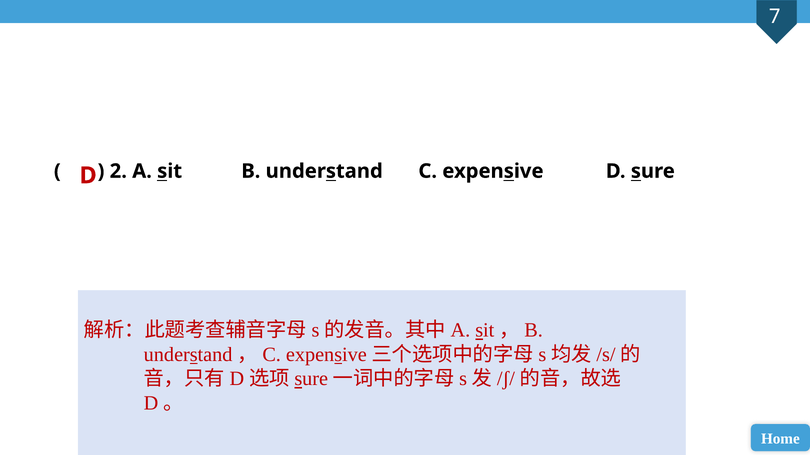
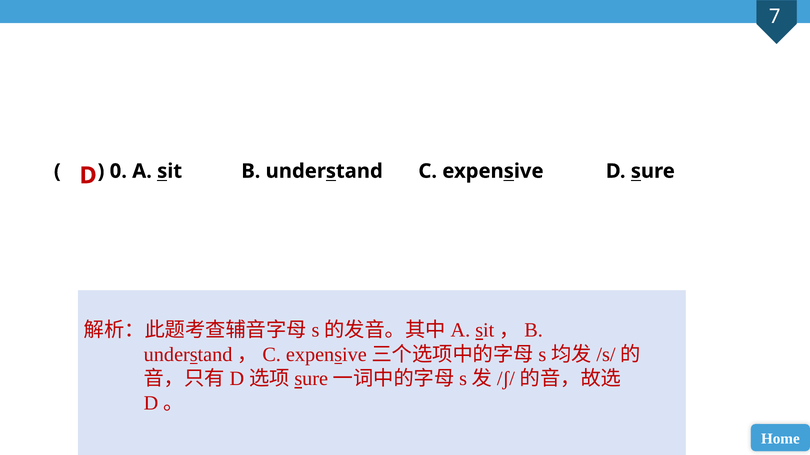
2: 2 -> 0 (118, 171)
